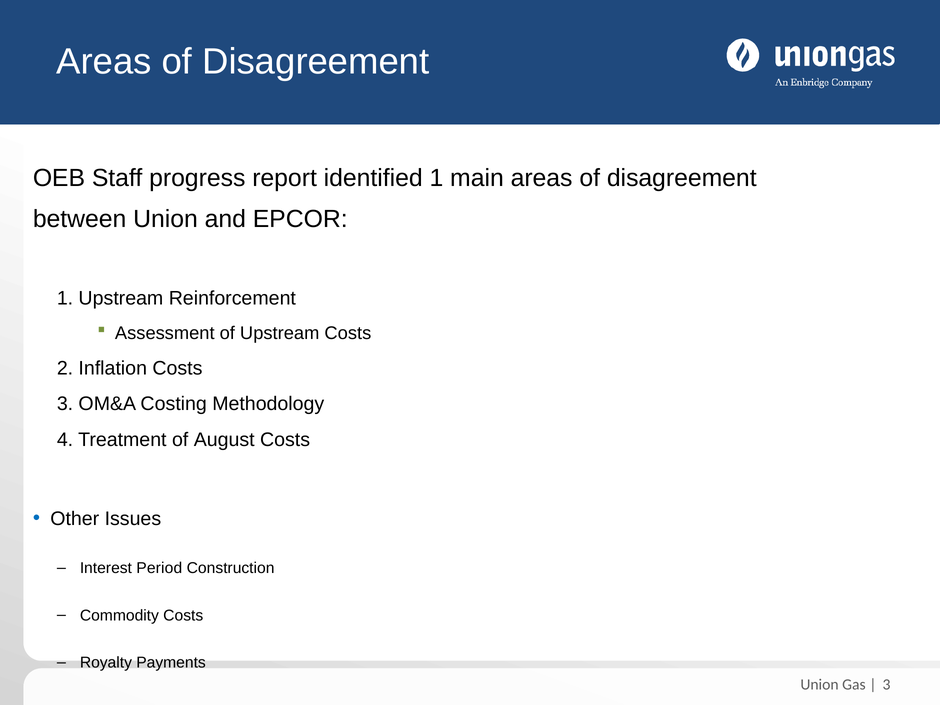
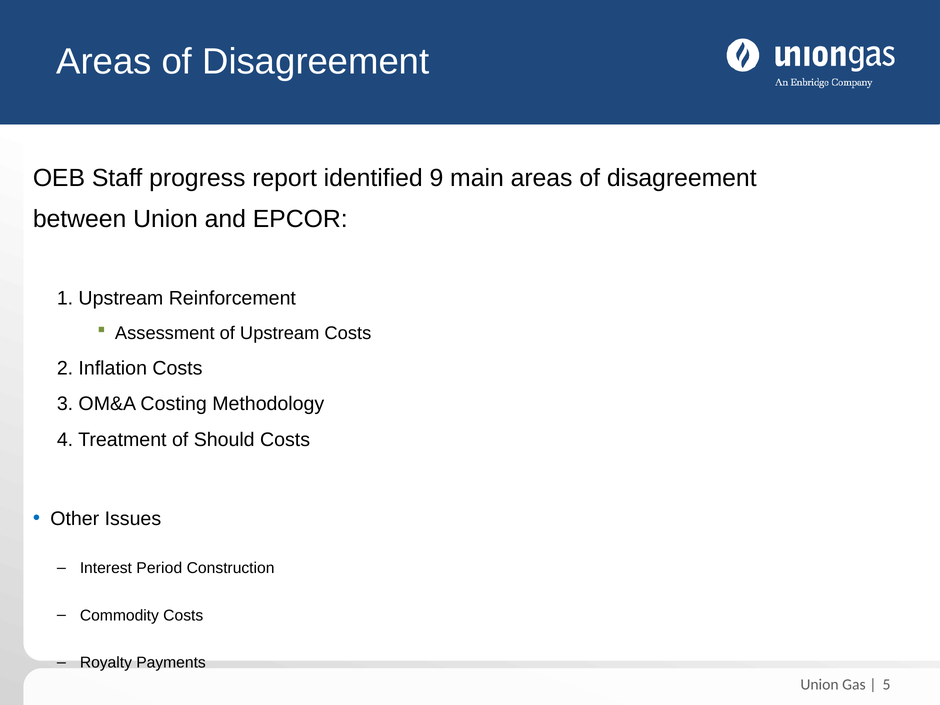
identified 1: 1 -> 9 (436, 178)
August: August -> Should (224, 440)
3: 3 -> 5 (887, 685)
